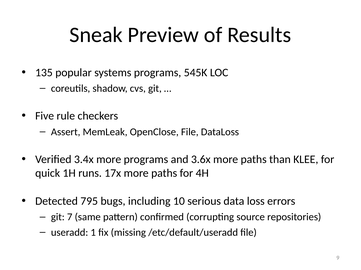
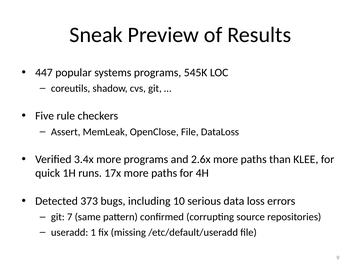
135: 135 -> 447 (44, 73)
3.6x: 3.6x -> 2.6x (201, 160)
795: 795 -> 373 (89, 202)
